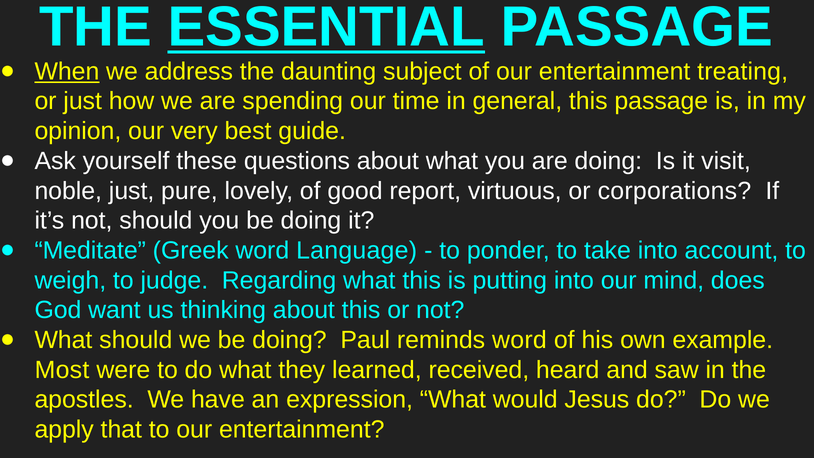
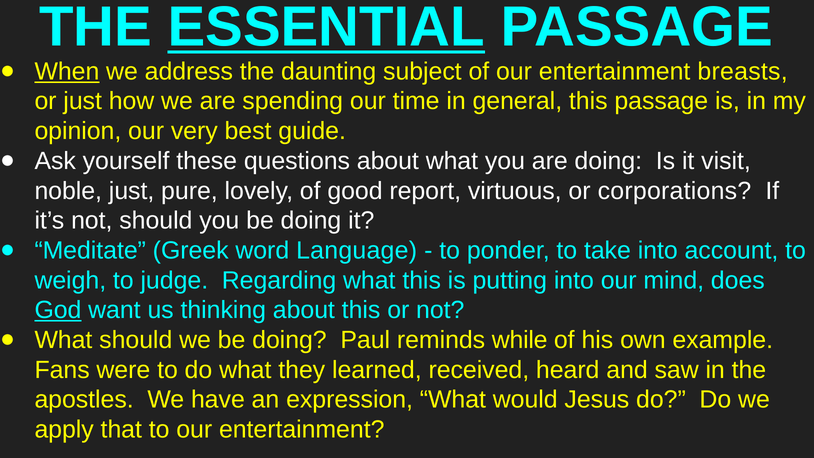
treating: treating -> breasts (743, 71)
God underline: none -> present (58, 310)
reminds word: word -> while (520, 340)
Most: Most -> Fans (62, 370)
